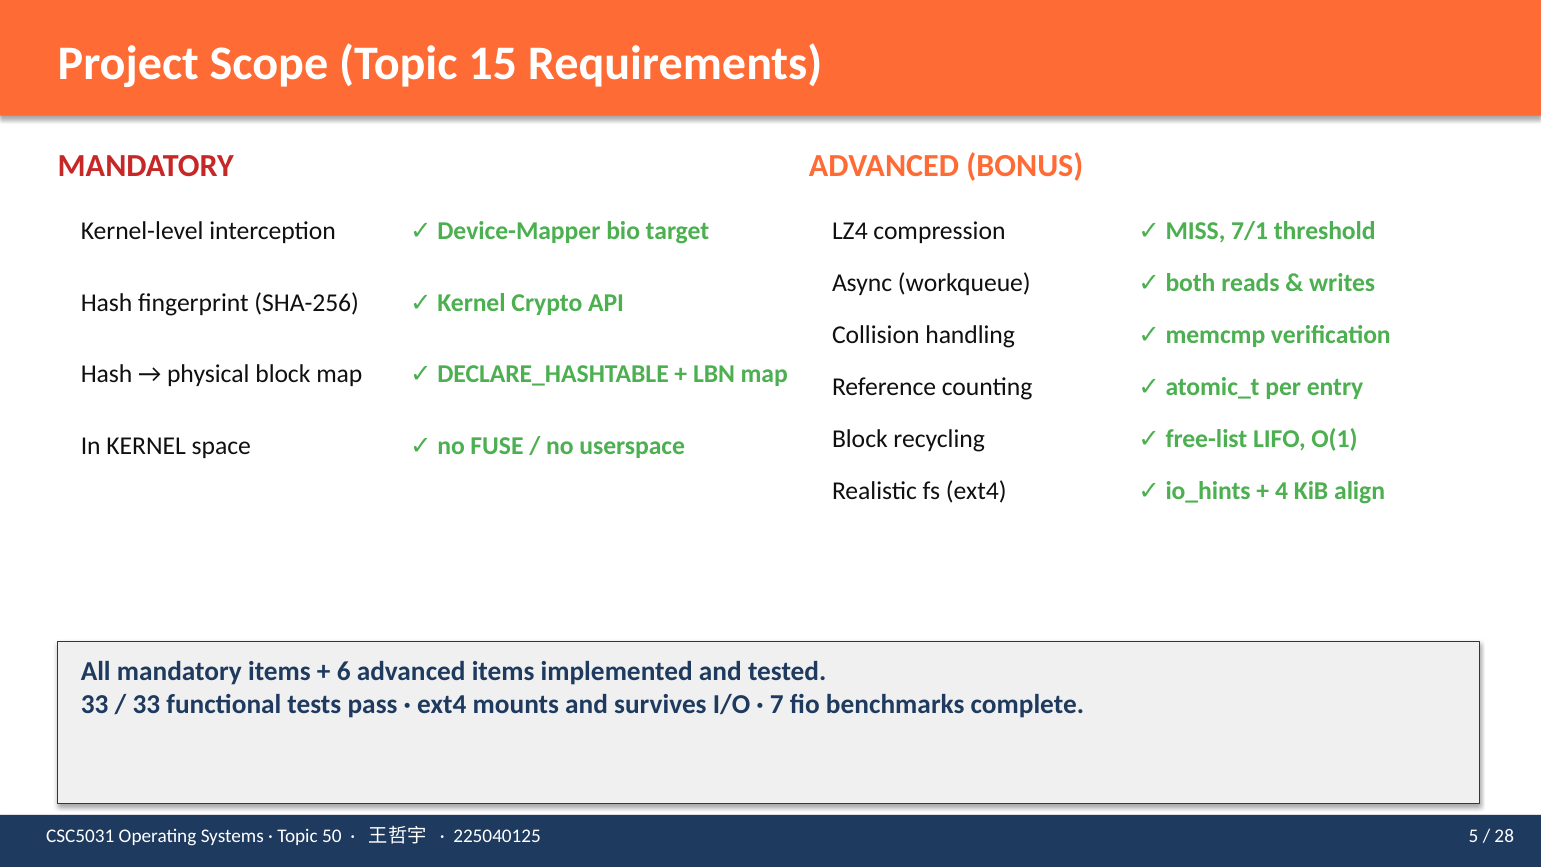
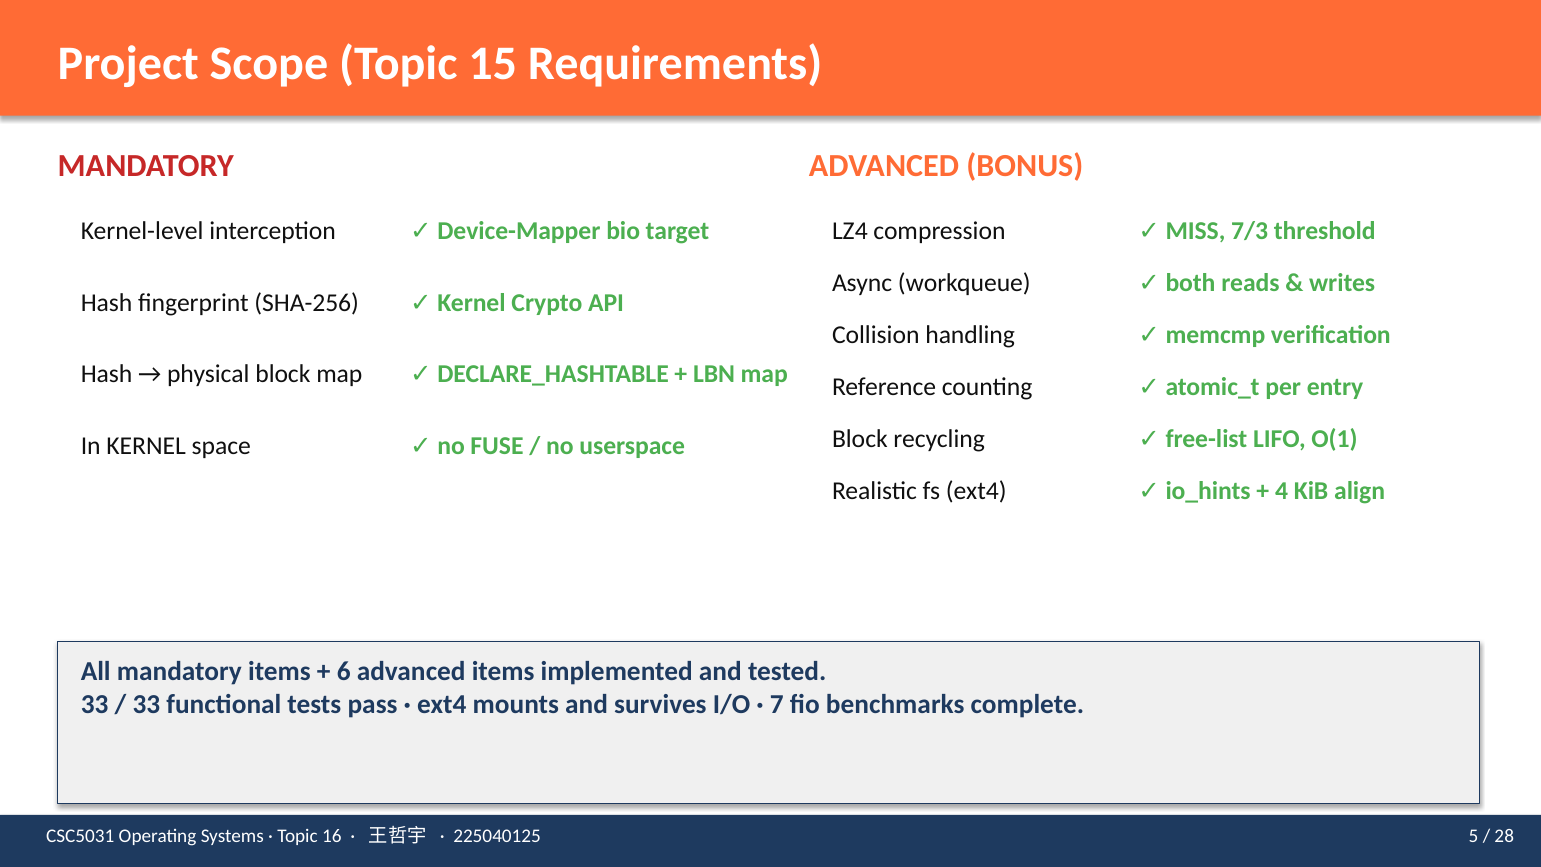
7/1: 7/1 -> 7/3 (1250, 231)
50: 50 -> 16 (332, 836)
